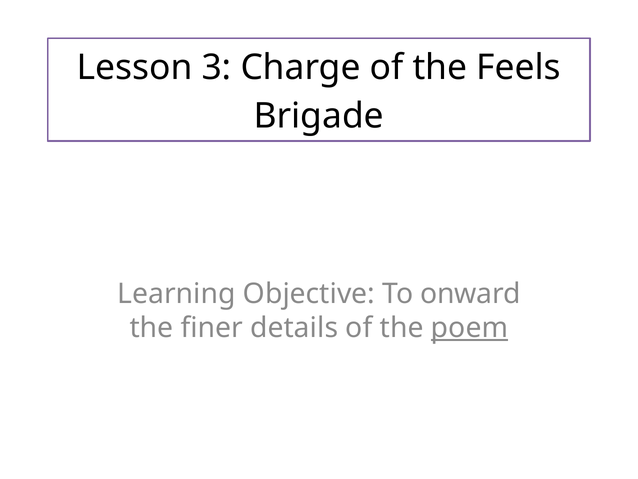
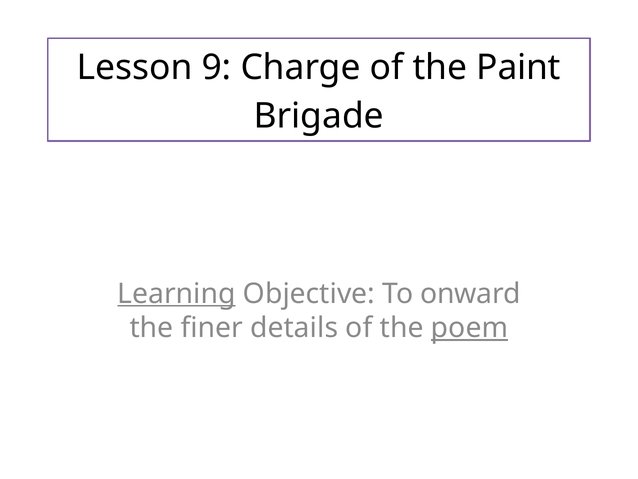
3: 3 -> 9 (217, 68)
Feels: Feels -> Paint (519, 68)
Learning underline: none -> present (176, 293)
